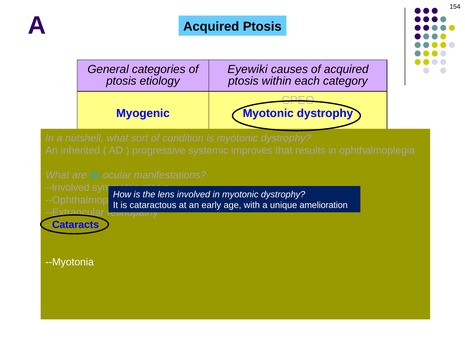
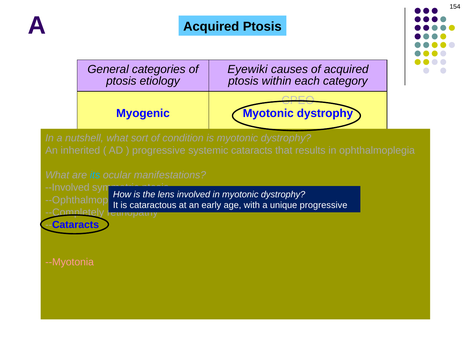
improves: improves -> cataracts (252, 150)
unique amelioration: amelioration -> progressive (324, 205)
--Extraocular: --Extraocular -> --Completely (75, 212)
--Myotonia colour: white -> pink (70, 262)
